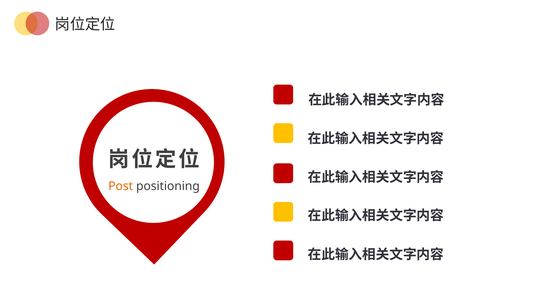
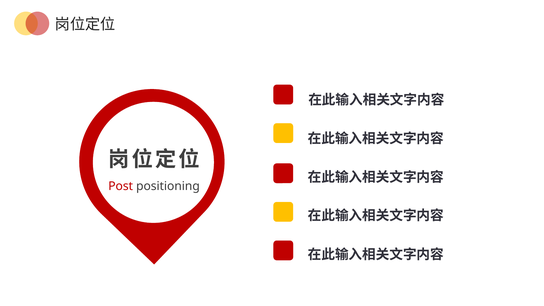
Post colour: orange -> red (121, 186)
